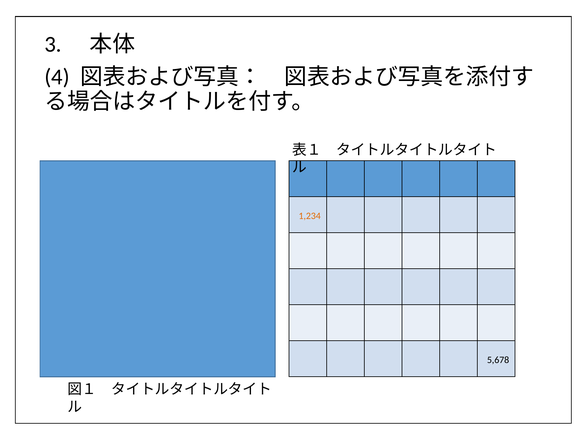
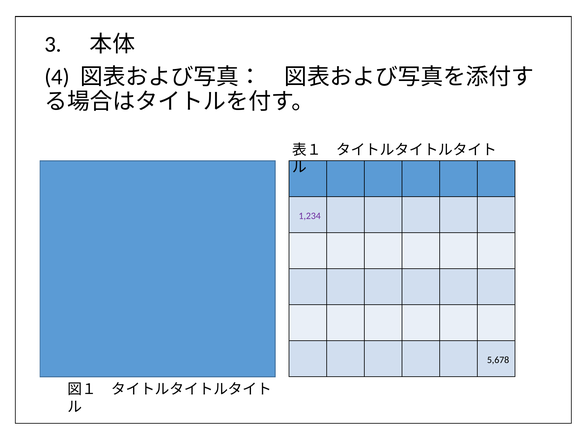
1,234 colour: orange -> purple (310, 216)
